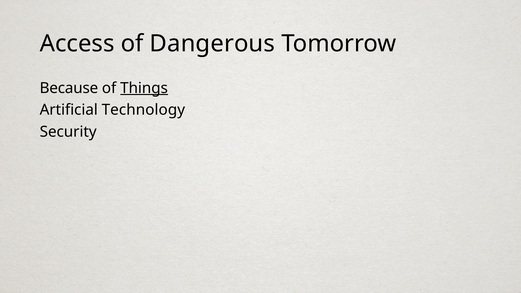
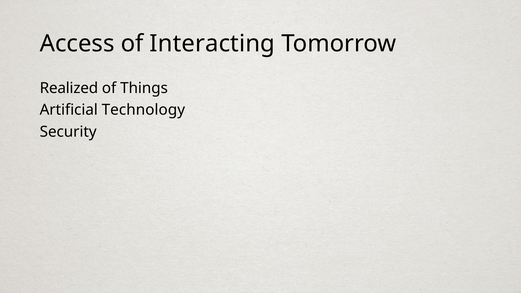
Dangerous: Dangerous -> Interacting (212, 44)
Because: Because -> Realized (69, 88)
Things underline: present -> none (144, 88)
